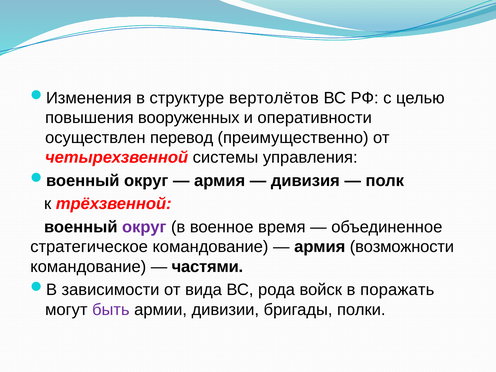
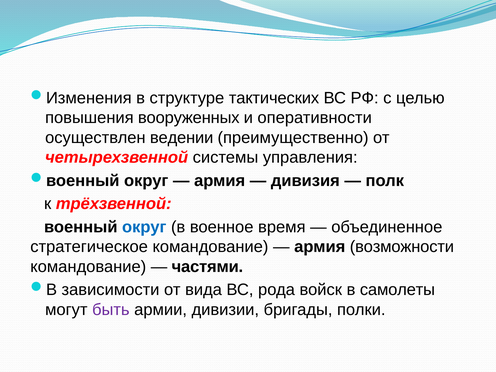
вертолётов: вертолётов -> тактических (274, 98)
перевод: перевод -> ведении (182, 138)
округ colour: purple -> blue (144, 227)
поражать: поражать -> самолеты (397, 290)
